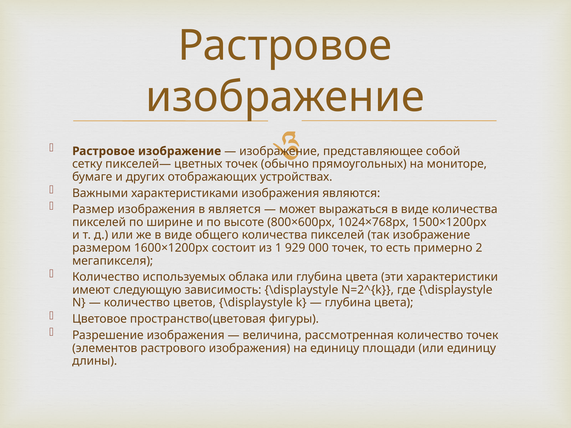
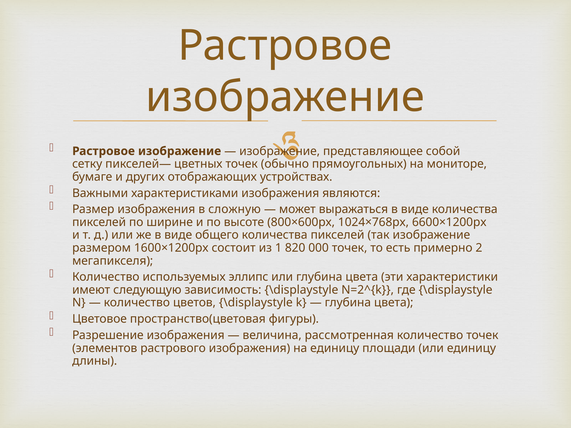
является: является -> сложную (235, 209)
1500×1200px: 1500×1200px -> 6600×1200px (449, 222)
929: 929 -> 820 (295, 248)
облака: облака -> эллипс (248, 277)
